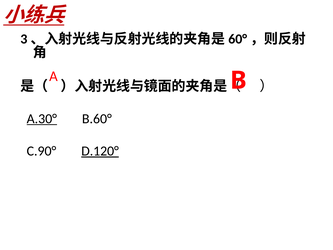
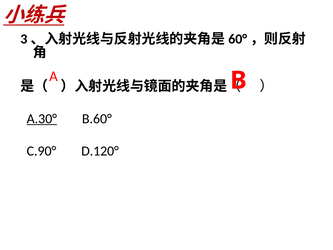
D.120° underline: present -> none (100, 151)
